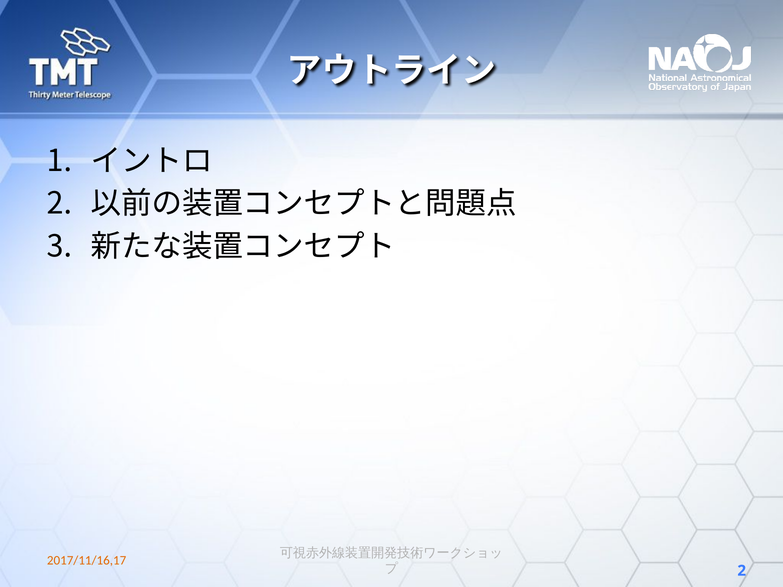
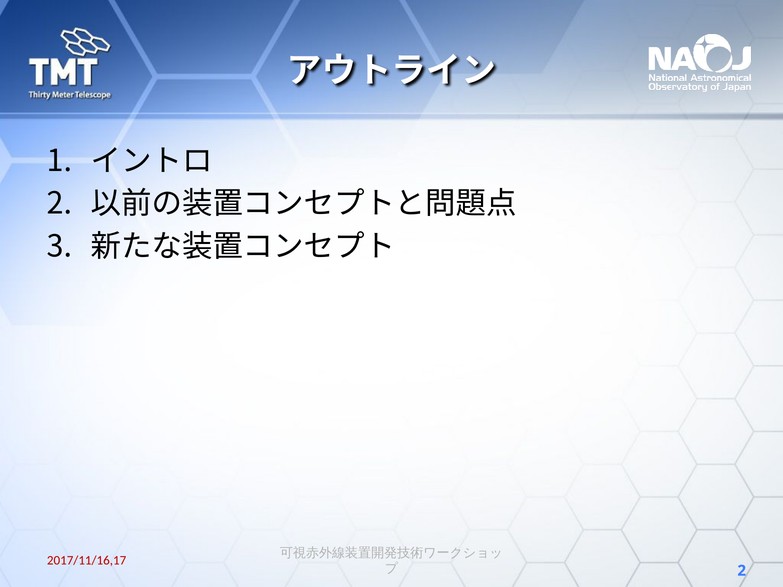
2017/11/16,17 colour: orange -> red (87, 561)
